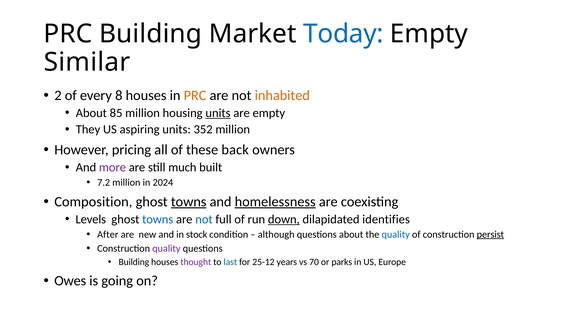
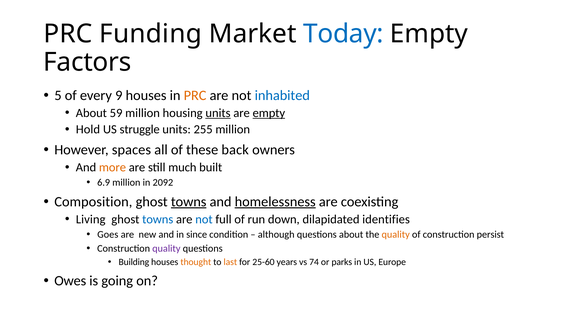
PRC Building: Building -> Funding (151, 34)
Similar: Similar -> Factors (87, 62)
2: 2 -> 5 (58, 95)
8: 8 -> 9 (119, 95)
inhabited colour: orange -> blue (282, 95)
85: 85 -> 59 (116, 113)
empty underline: none -> present (269, 113)
They: They -> Hold (88, 129)
aspiring: aspiring -> struggle (140, 129)
352: 352 -> 255 (203, 129)
pricing: pricing -> spaces (131, 150)
more colour: purple -> orange (112, 167)
7.2: 7.2 -> 6.9 (104, 182)
2024: 2024 -> 2092 (163, 182)
Levels: Levels -> Living (91, 219)
down underline: present -> none (284, 219)
After: After -> Goes (108, 234)
stock: stock -> since (197, 234)
quality colour: blue -> orange (396, 234)
persist underline: present -> none (490, 234)
thought colour: purple -> orange (196, 262)
last colour: blue -> orange (230, 262)
25-12: 25-12 -> 25-60 (263, 262)
70: 70 -> 74 (314, 262)
